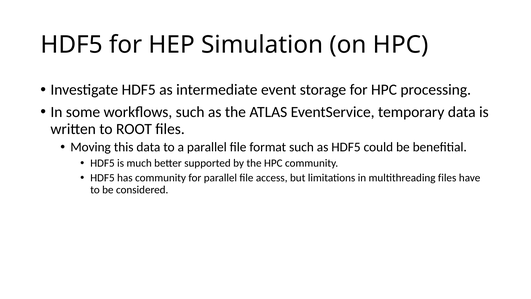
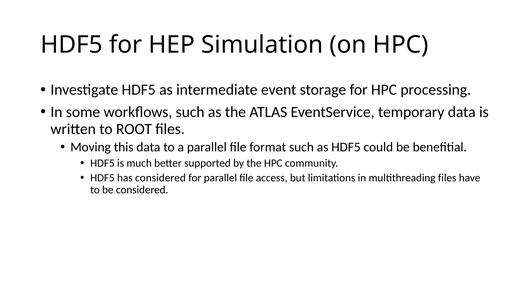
has community: community -> considered (160, 178)
